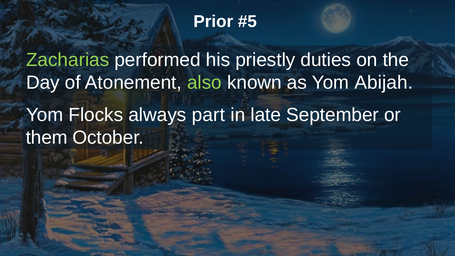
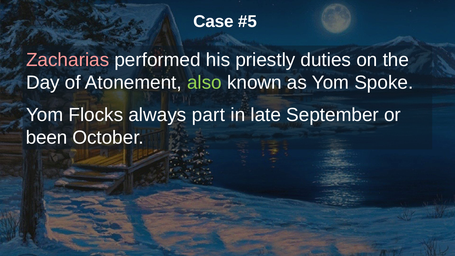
Prior: Prior -> Case (213, 22)
Zacharias colour: light green -> pink (68, 60)
Abijah: Abijah -> Spoke (384, 83)
them: them -> been (47, 138)
